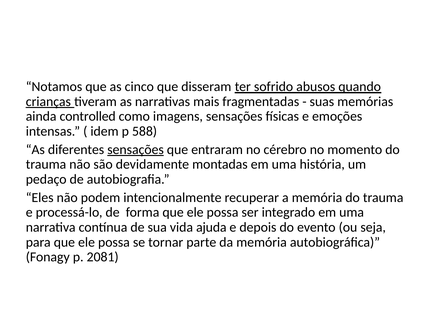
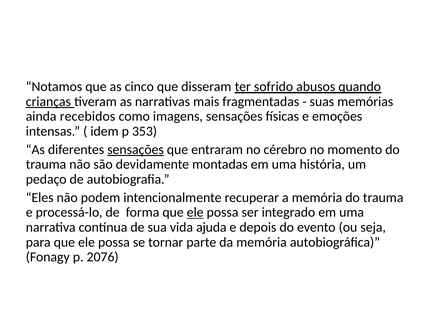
controlled: controlled -> recebidos (88, 116)
588: 588 -> 353 (145, 131)
ele underline: none -> present (195, 212)
2081: 2081 -> 2076 (103, 257)
